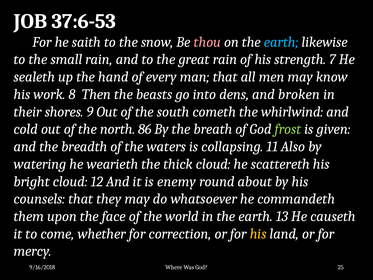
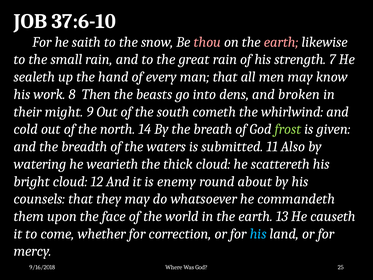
37:6-53: 37:6-53 -> 37:6-10 (84, 21)
earth colour: light blue -> pink (281, 42)
shores: shores -> might (64, 112)
86: 86 -> 14 (145, 129)
collapsing: collapsing -> submitted (232, 146)
his colour: yellow -> light blue (258, 234)
